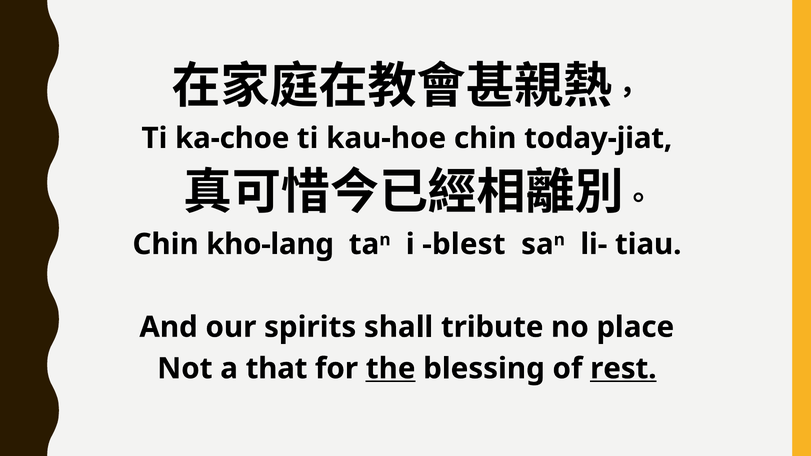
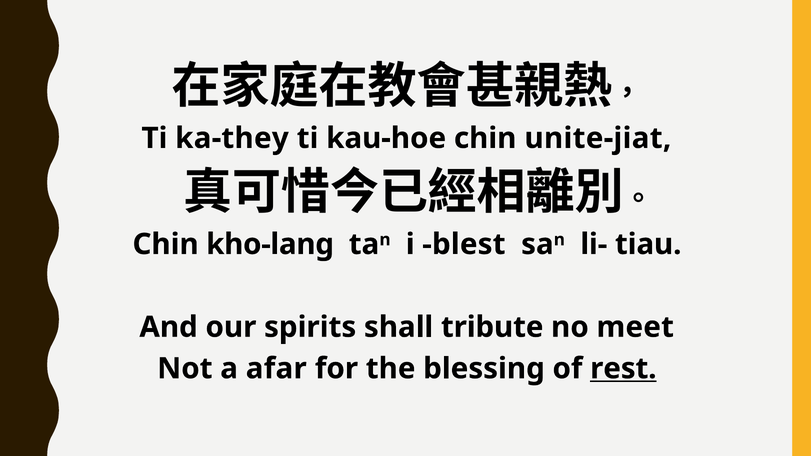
ka-choe: ka-choe -> ka-they (232, 138)
today-jiat: today-jiat -> unite-jiat (598, 138)
place: place -> meet (635, 327)
that: that -> afar (276, 369)
the underline: present -> none (391, 369)
